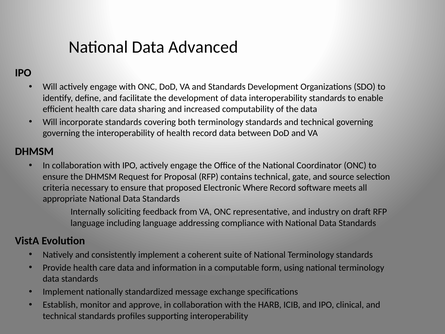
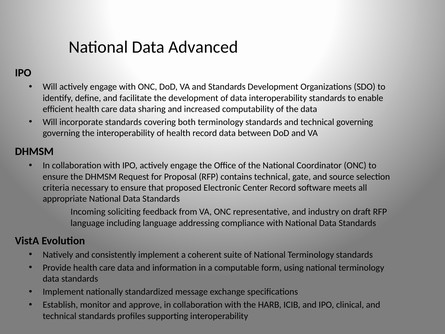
Where: Where -> Center (255, 188)
Internally: Internally -> Incoming (88, 212)
